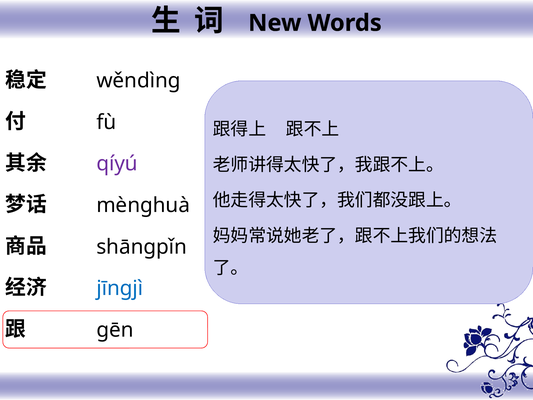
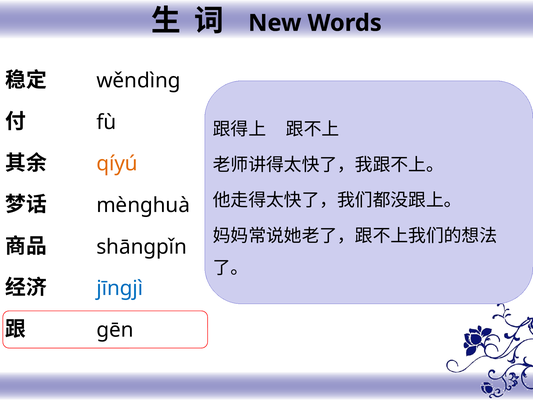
qíyú colour: purple -> orange (117, 164)
